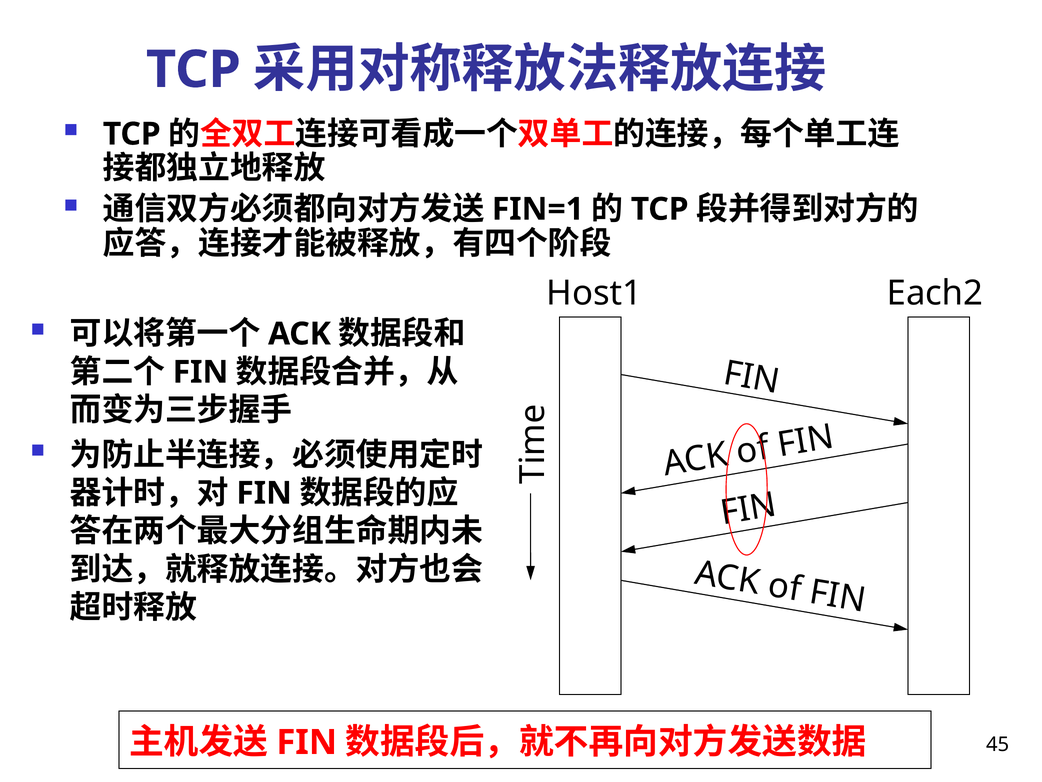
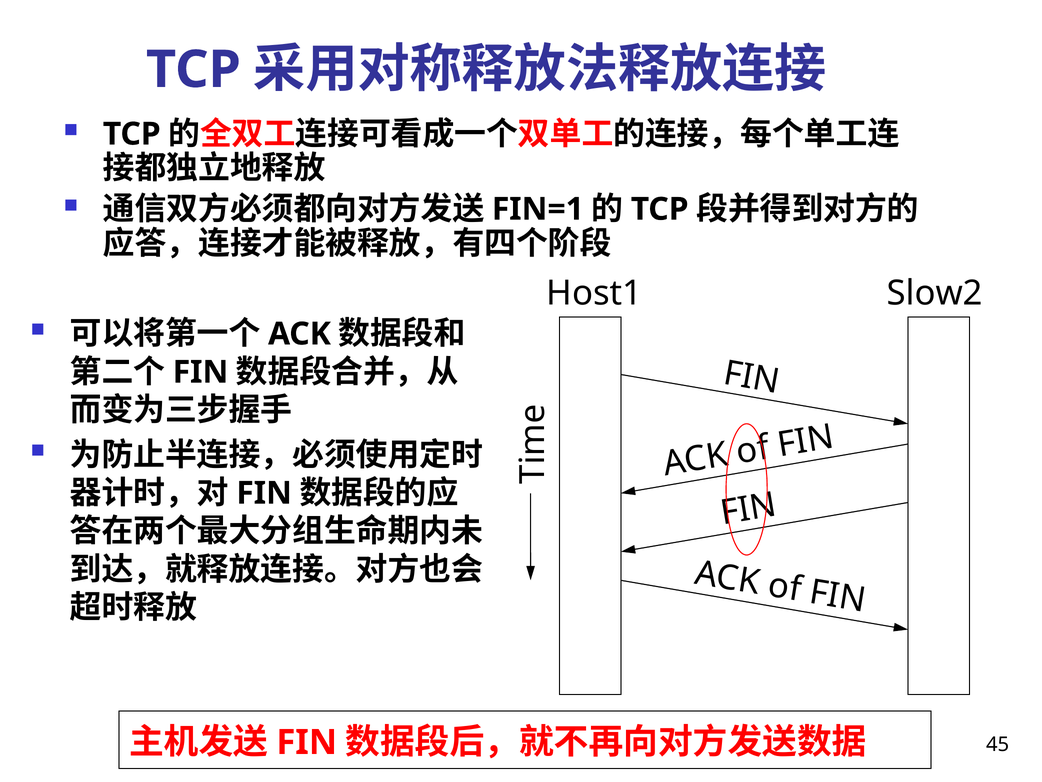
Each2: Each2 -> Slow2 (935, 293)
